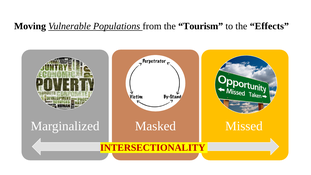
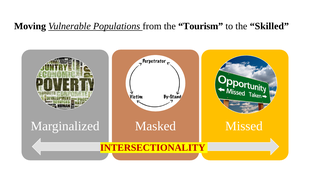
Effects: Effects -> Skilled (269, 26)
